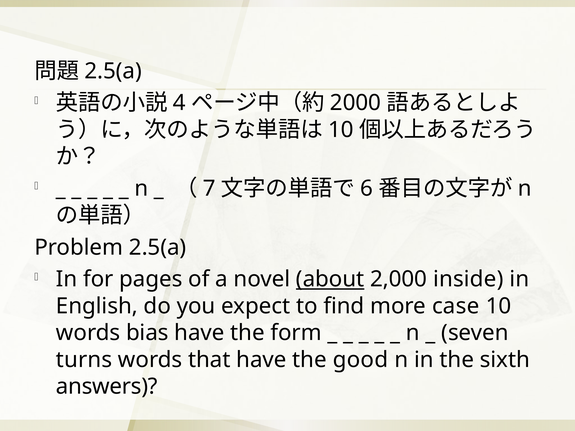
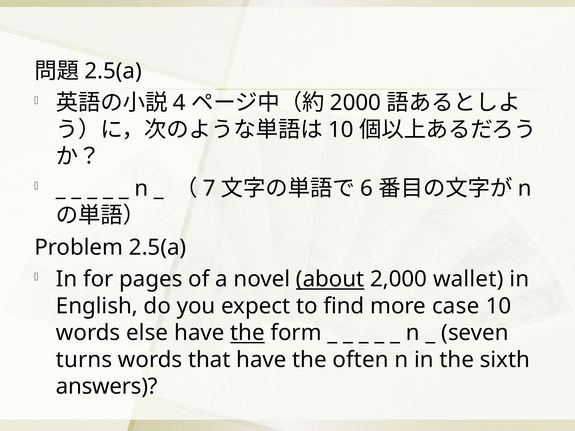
inside: inside -> wallet (468, 279)
bias: bias -> else (147, 333)
the underline: none -> present (247, 333)
good: good -> often (361, 360)
